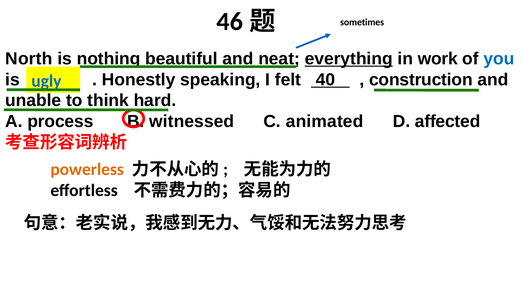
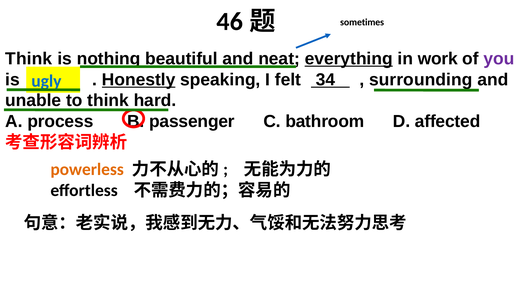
North: North -> Think (29, 59)
you colour: blue -> purple (499, 59)
Honestly underline: none -> present (139, 79)
40: 40 -> 34 (326, 79)
construction: construction -> surrounding (421, 79)
witnessed: witnessed -> passenger (192, 121)
animated: animated -> bathroom (325, 121)
